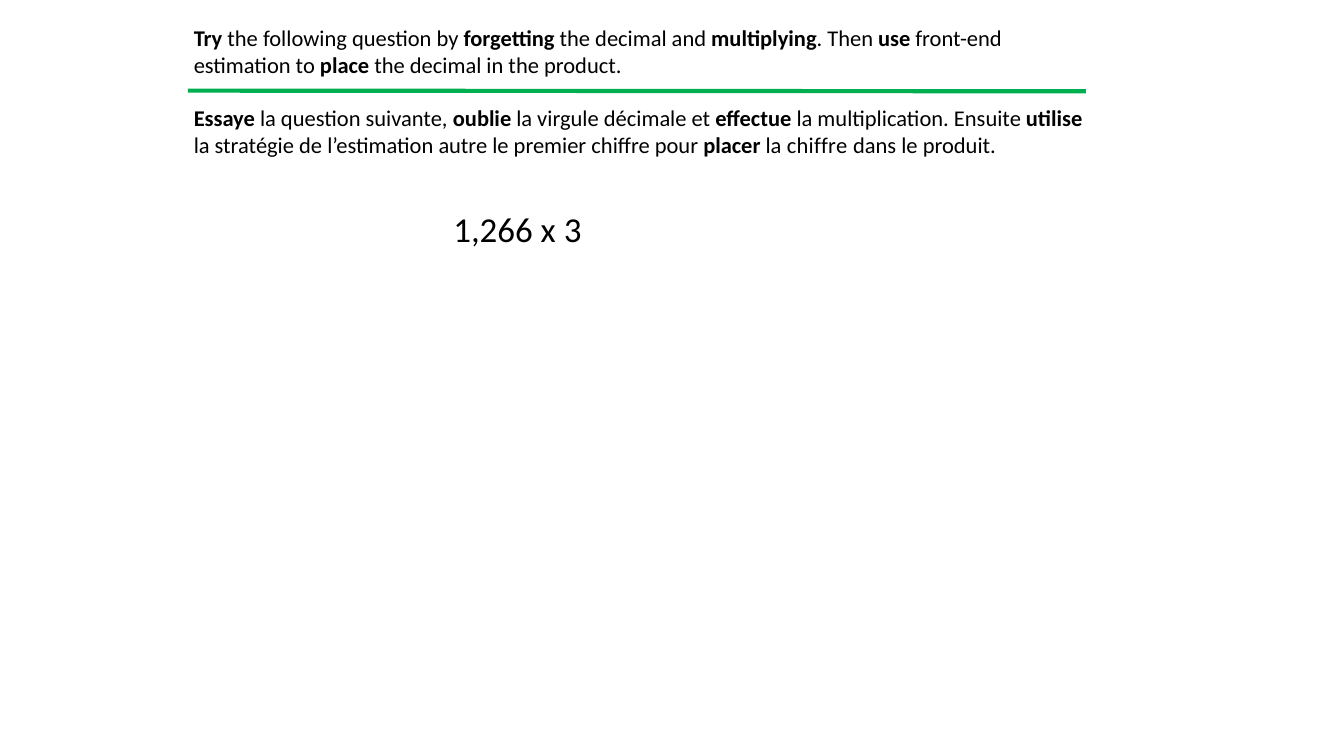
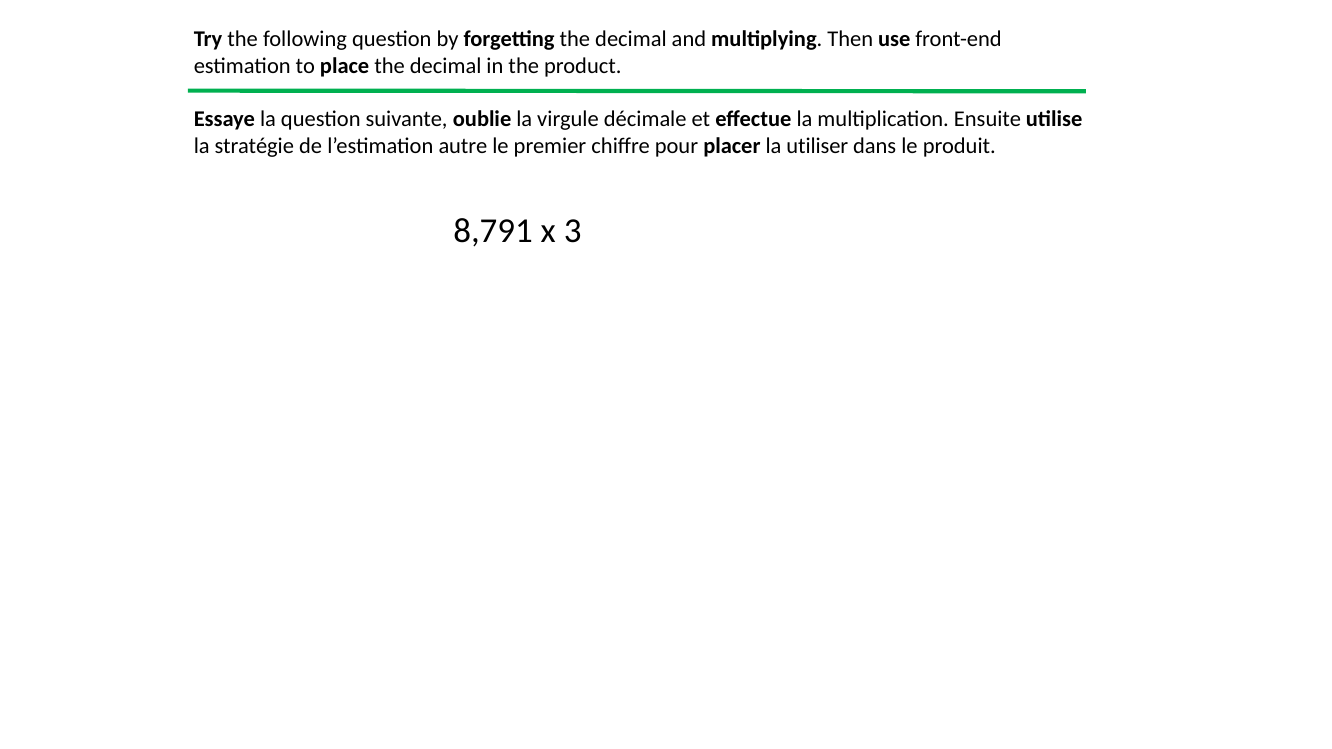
la chiffre: chiffre -> utiliser (817, 147)
1,266: 1,266 -> 8,791 (493, 231)
